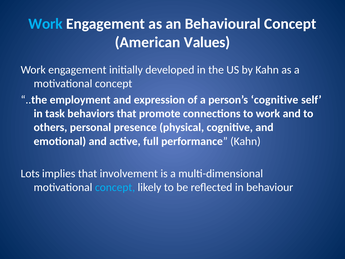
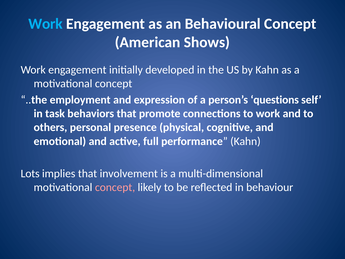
Values: Values -> Shows (207, 42)
person’s cognitive: cognitive -> questions (275, 100)
concept colour: light blue -> pink (115, 187)
